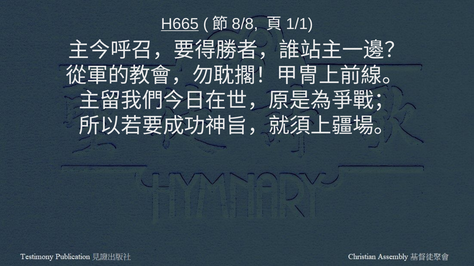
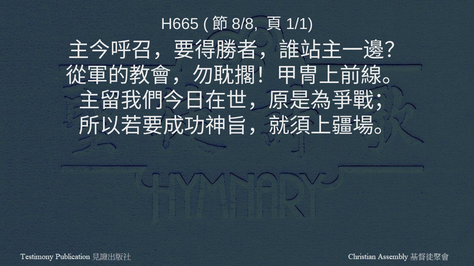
H665 underline: present -> none (180, 24)
